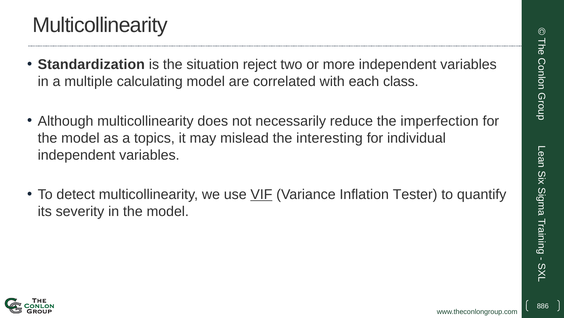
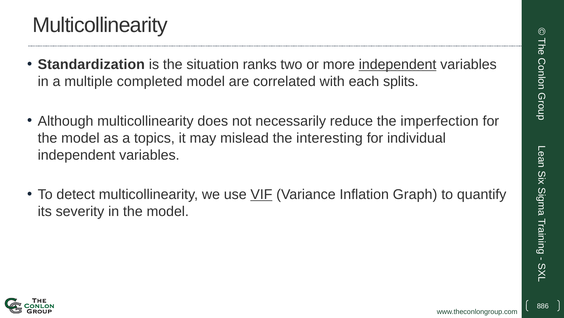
reject: reject -> ranks (260, 64)
independent underline: none -> present (398, 64)
calculating: calculating -> completed (150, 81)
class: class -> splits (401, 81)
Tester: Tester -> Graph (415, 194)
